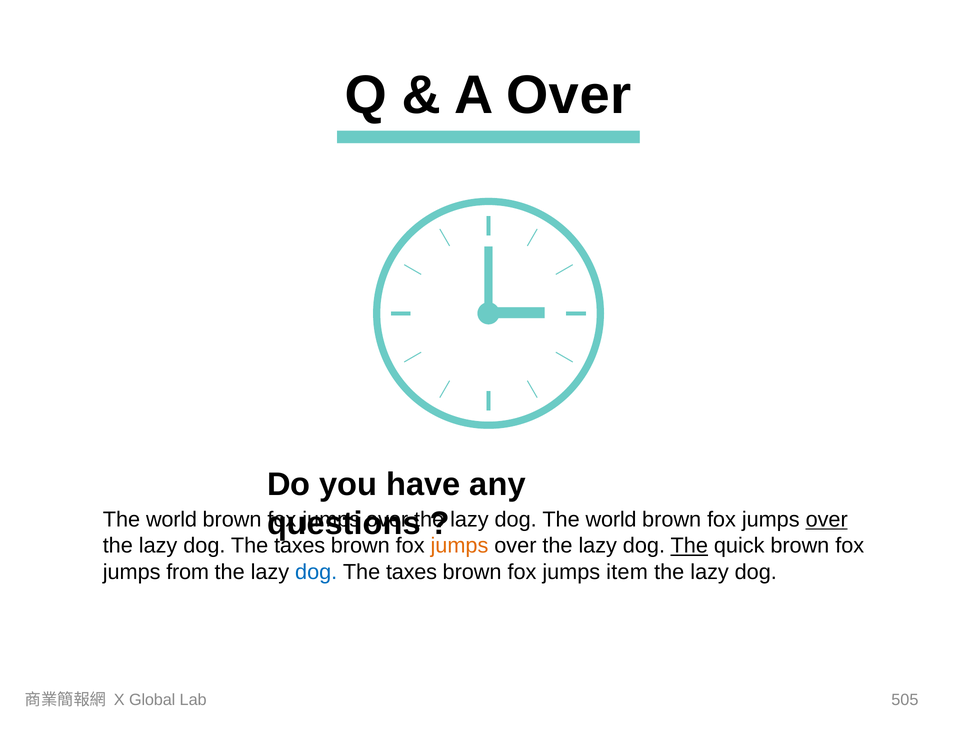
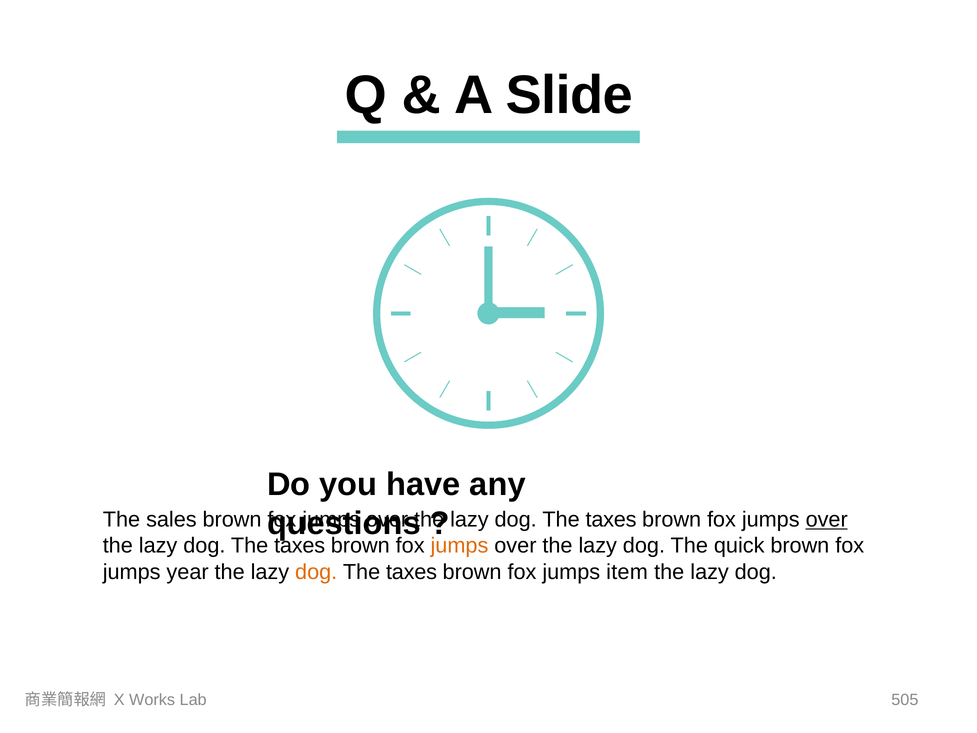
A Over: Over -> Slide (569, 95)
world: world -> sales (171, 520)
world: world -> taxes (611, 520)
The underline: present -> none (689, 546)
from: from -> year (188, 572)
dog colour: blue -> orange (316, 572)
Global: Global -> Works (152, 700)
